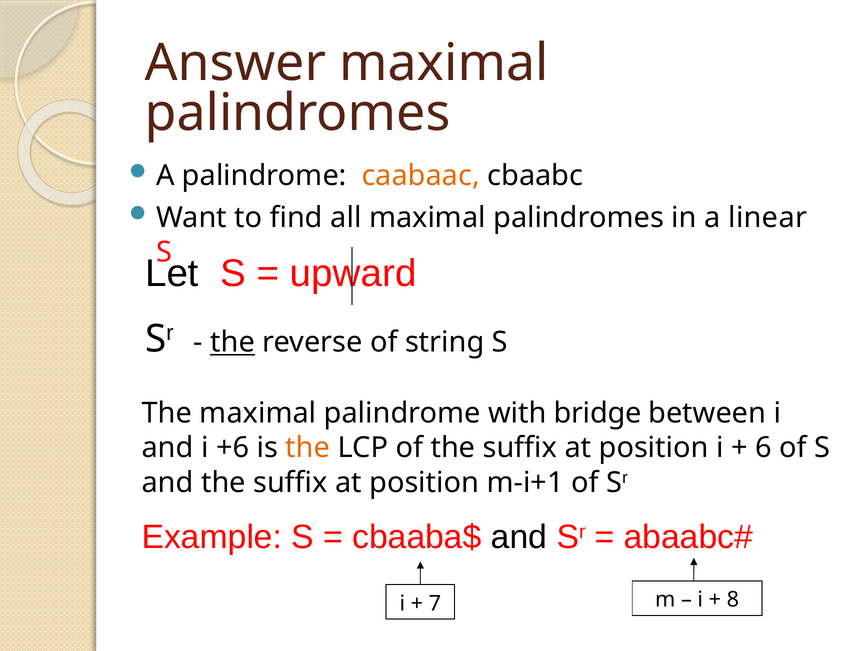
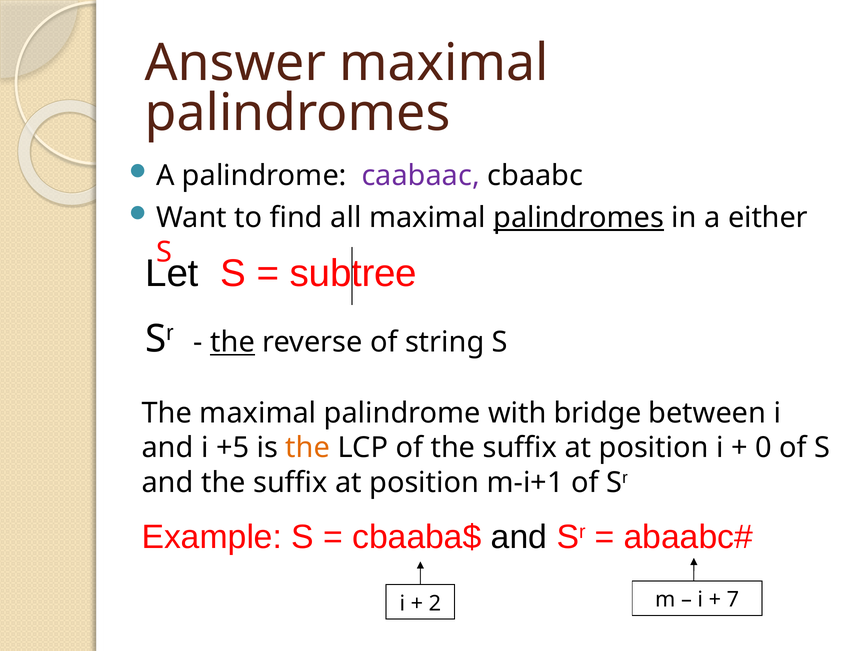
caabaac colour: orange -> purple (421, 176)
palindromes underline: none -> present (579, 218)
linear: linear -> either (768, 218)
upward: upward -> subtree (353, 274)
+6: +6 -> +5 (233, 448)
6: 6 -> 0 (764, 448)
7: 7 -> 2 (435, 603)
8: 8 -> 7 (733, 600)
